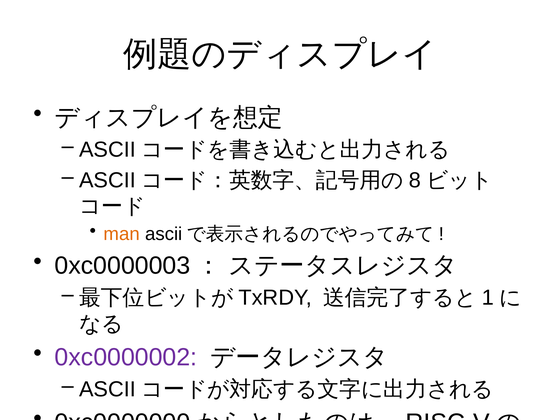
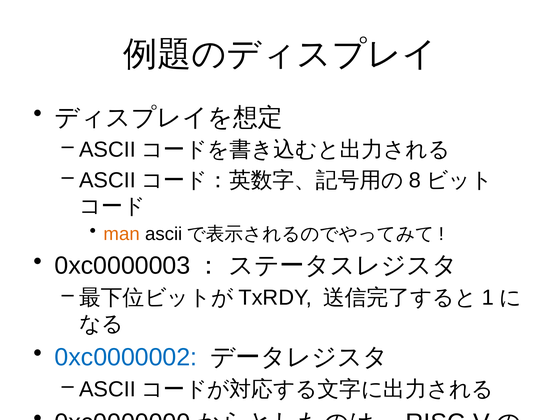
0xc0000002 colour: purple -> blue (126, 357)
